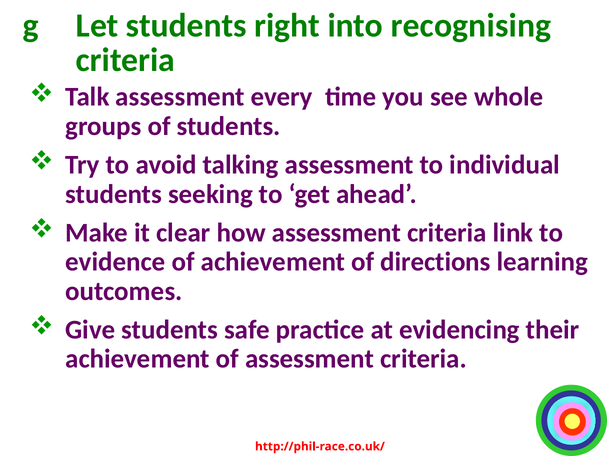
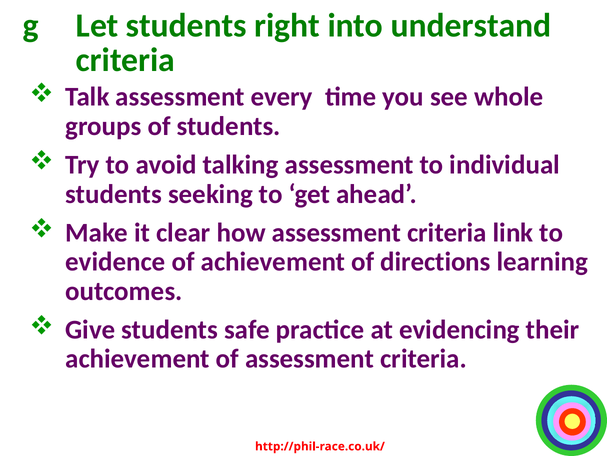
recognising: recognising -> understand (471, 26)
